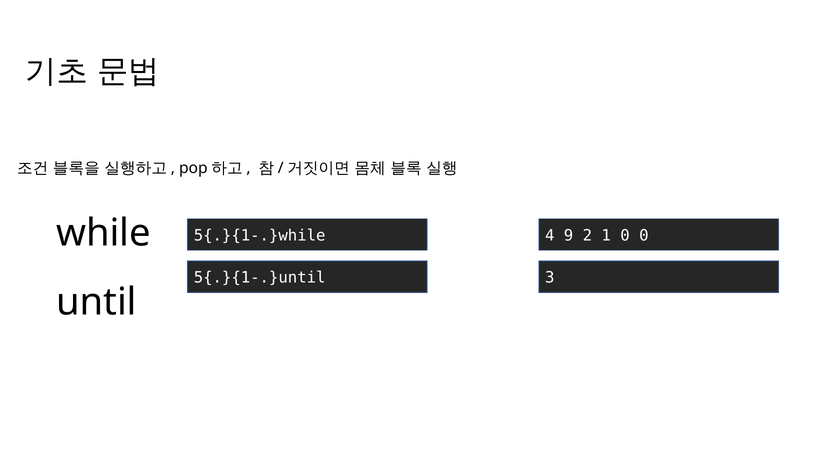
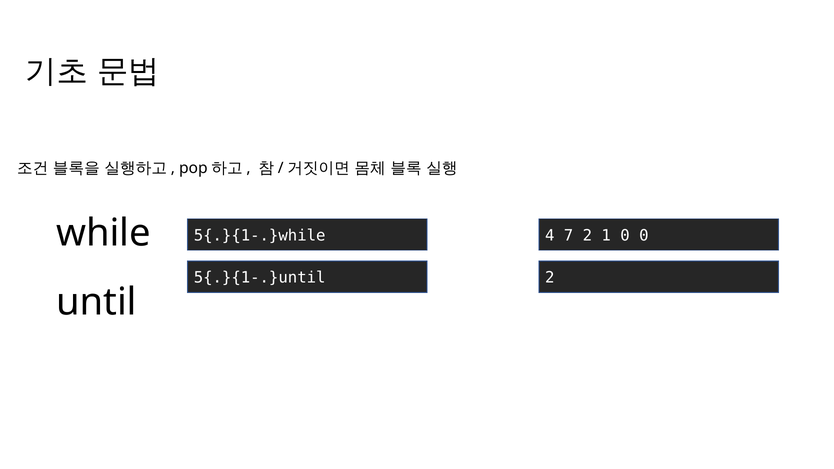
9: 9 -> 7 (569, 236)
5{.}{1-.}until 3: 3 -> 2 (550, 278)
